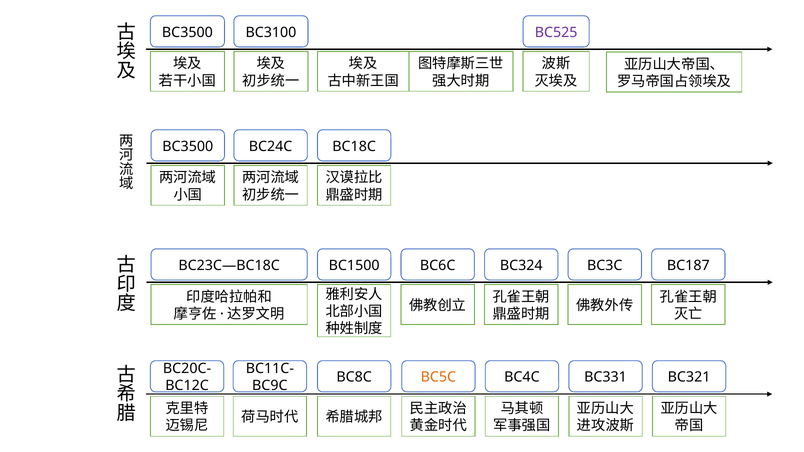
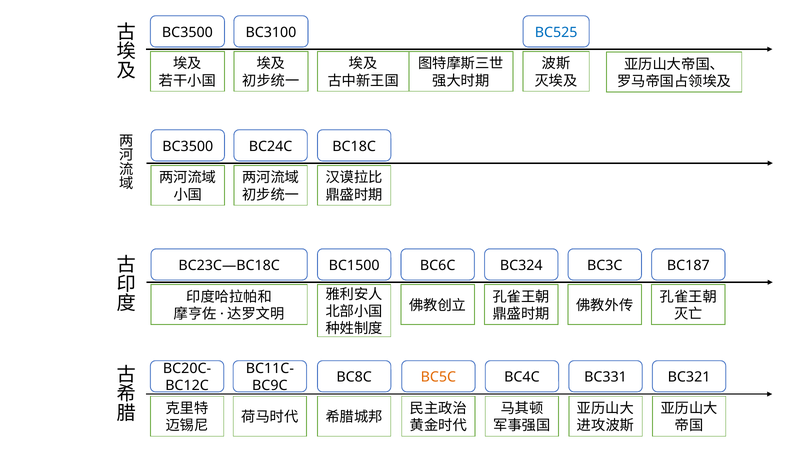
BC525 colour: purple -> blue (556, 32)
